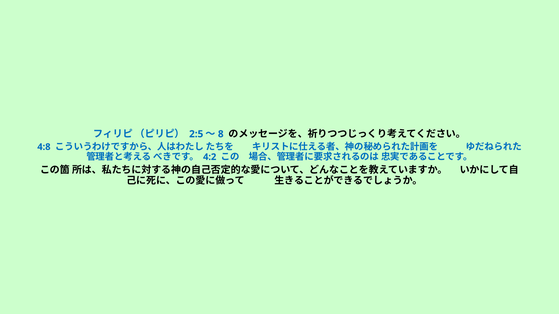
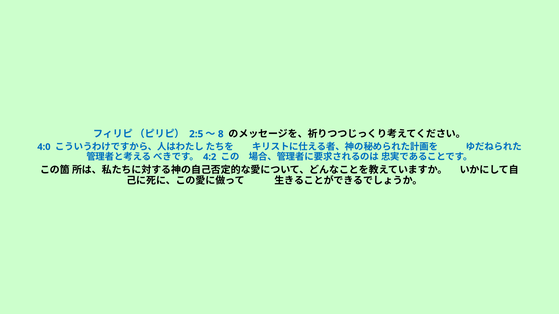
4:8: 4:8 -> 4:0 (44, 147)
